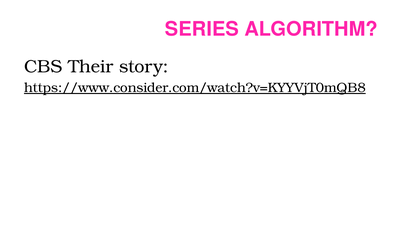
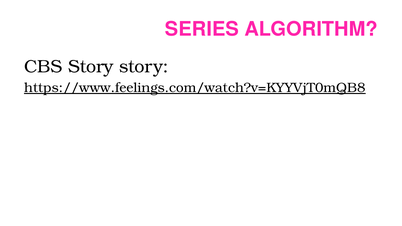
CBS Their: Their -> Story (91, 67)
https://www.consider.com/watch?v=KYYVjT0mQB8: https://www.consider.com/watch?v=KYYVjT0mQB8 -> https://www.feelings.com/watch?v=KYYVjT0mQB8 (195, 88)
